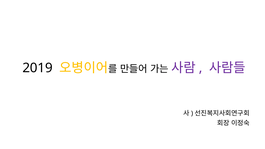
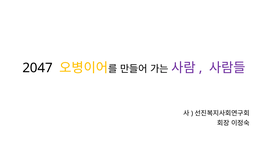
2019: 2019 -> 2047 (38, 68)
